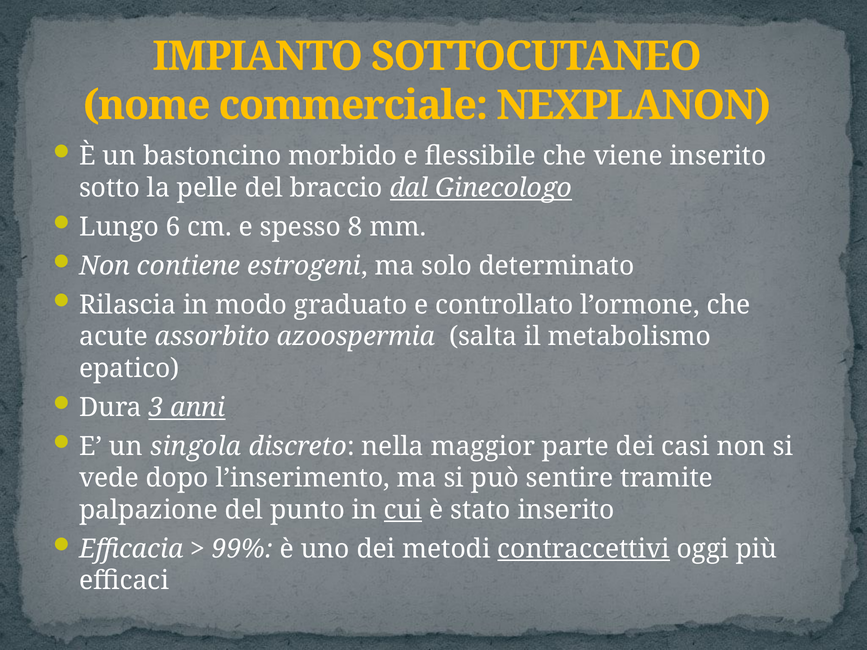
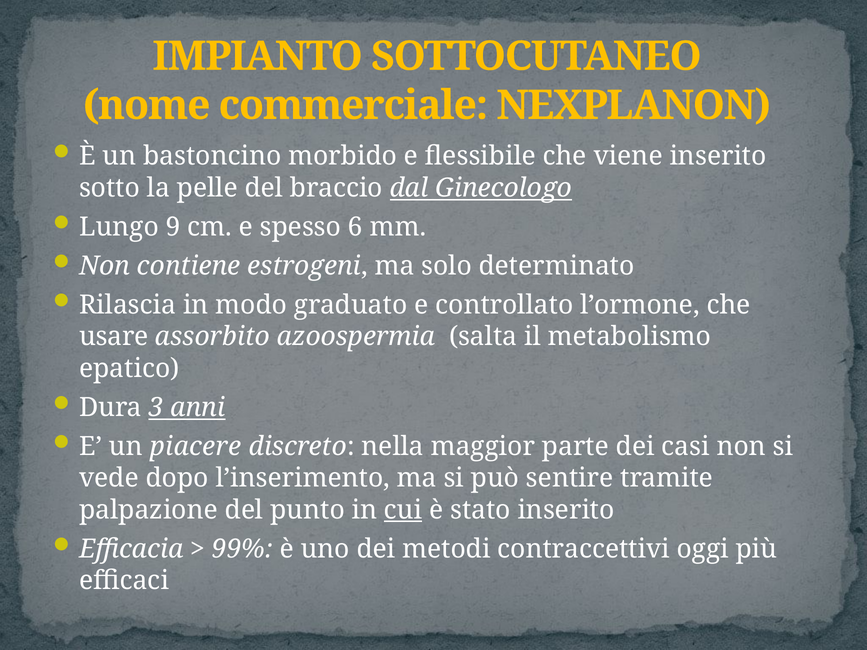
6: 6 -> 9 (173, 227)
8: 8 -> 6 (355, 227)
acute: acute -> usare (114, 337)
singola: singola -> piacere (196, 446)
contraccettivi underline: present -> none (584, 549)
